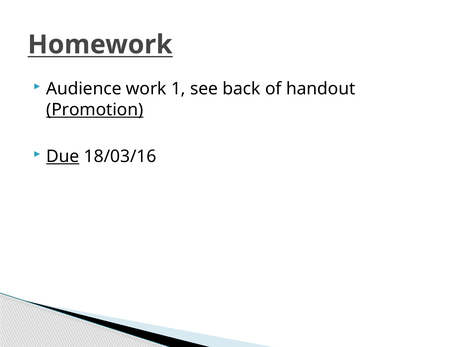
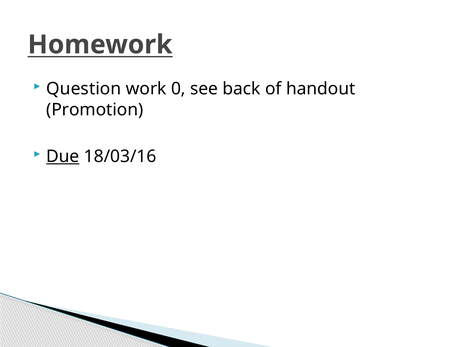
Audience: Audience -> Question (84, 89)
1: 1 -> 0 (178, 89)
Promotion underline: present -> none (95, 110)
